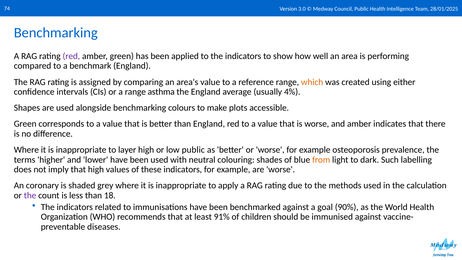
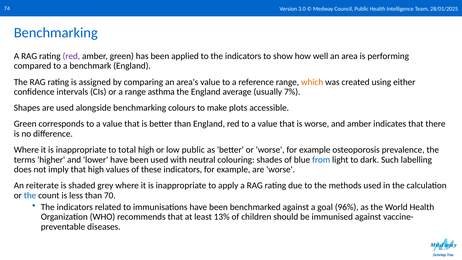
4%: 4% -> 7% (292, 92)
layer: layer -> total (127, 150)
from colour: orange -> blue (321, 160)
coronary: coronary -> reiterate (42, 186)
the colour: purple -> blue (30, 195)
18: 18 -> 70 (110, 195)
90%: 90% -> 96% (347, 207)
91%: 91% -> 13% (222, 217)
